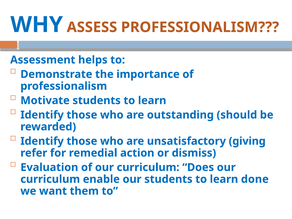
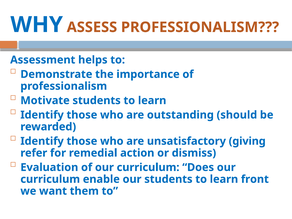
done: done -> front (255, 179)
